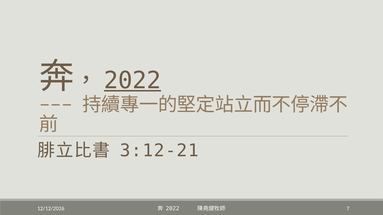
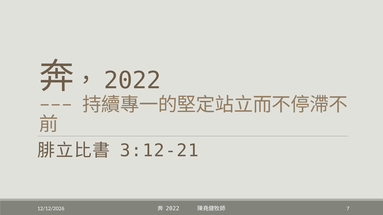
2022 underline: present -> none (132, 81)
